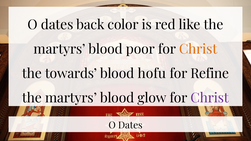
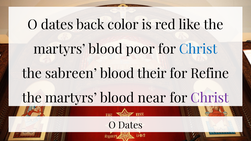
Christ colour: orange -> blue (198, 49)
towards: towards -> sabreen (71, 74)
hofu: hofu -> their (152, 74)
glow: glow -> near (152, 98)
